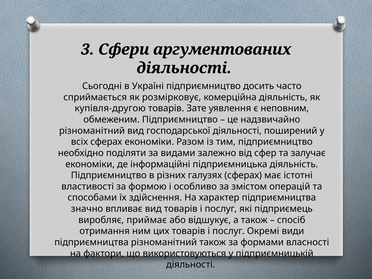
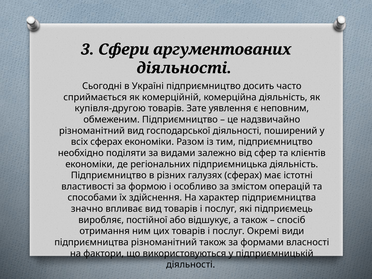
розмірковує: розмірковує -> комерційній (172, 97)
залучає: залучає -> клієнтів (308, 153)
інформаційні: інформаційні -> регіональних (160, 164)
приймає: приймає -> постійної (147, 220)
